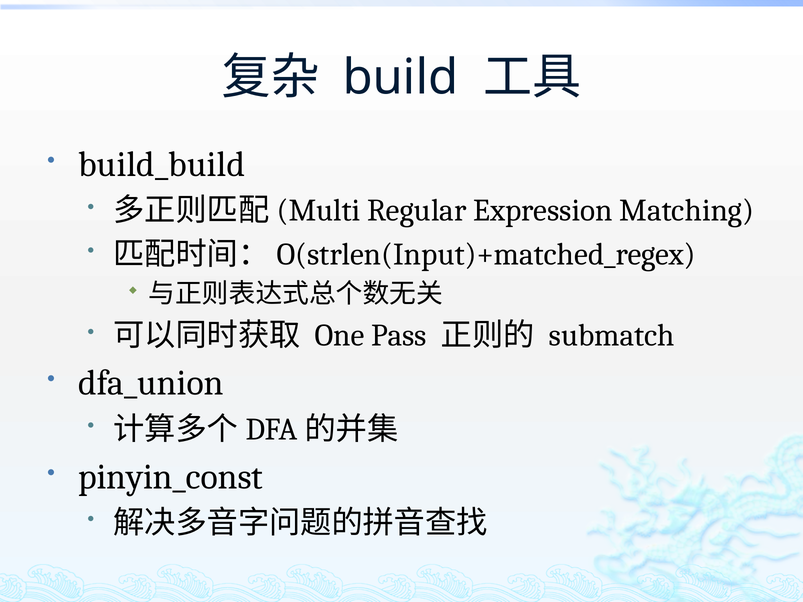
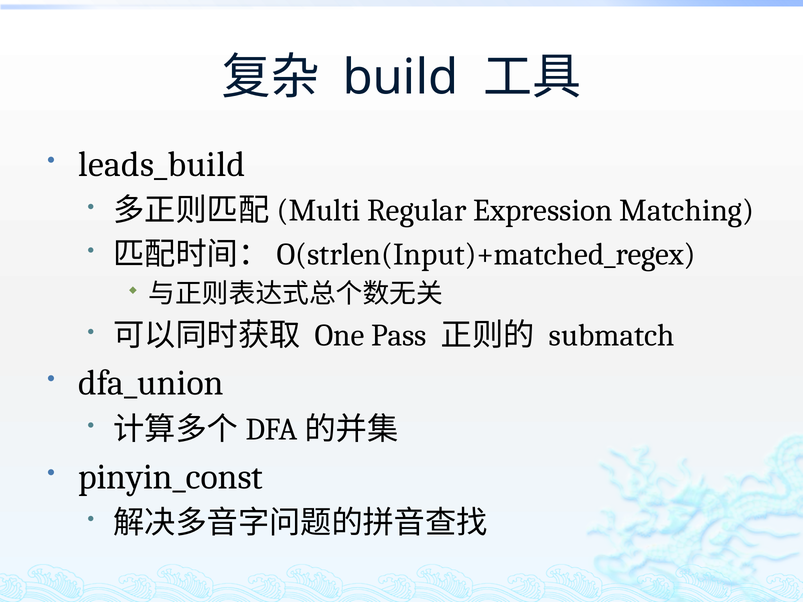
build_build: build_build -> leads_build (162, 165)
